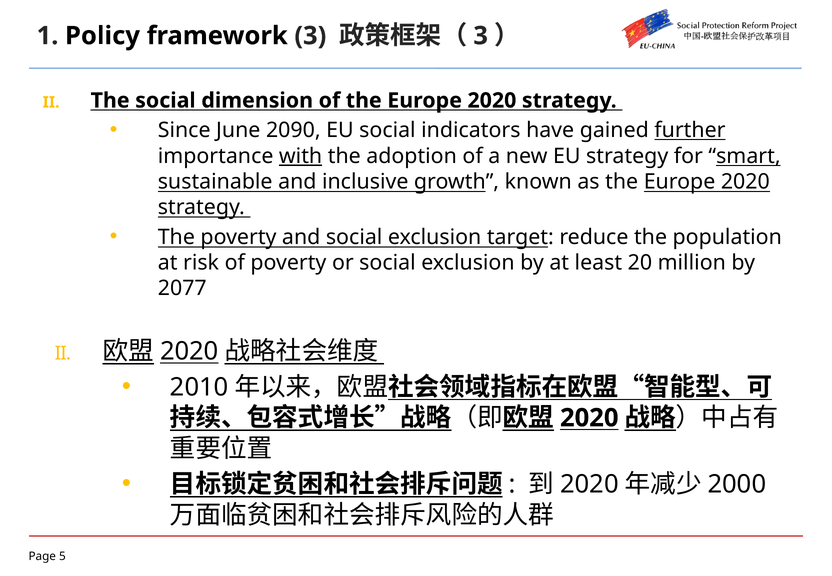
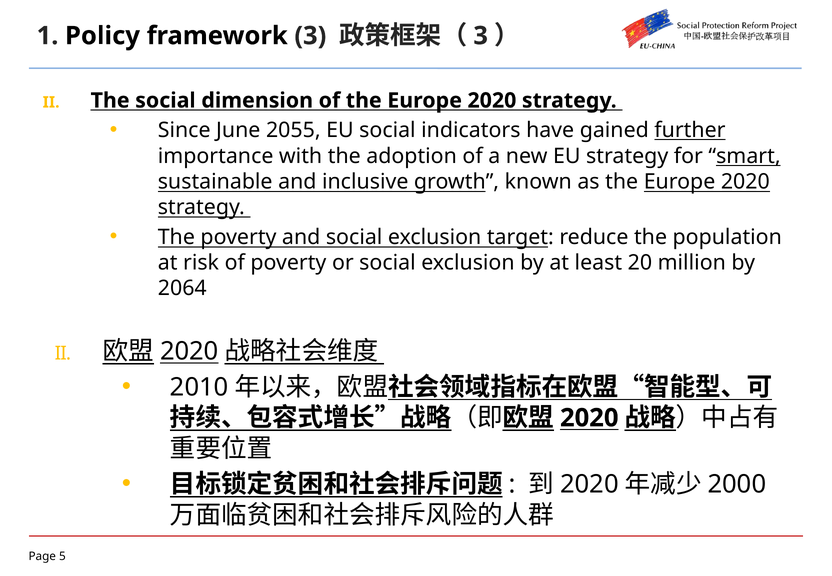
2090: 2090 -> 2055 (293, 130)
with underline: present -> none (301, 156)
2077: 2077 -> 2064 (182, 288)
